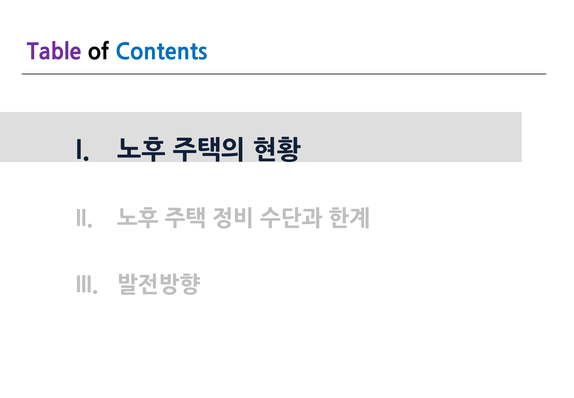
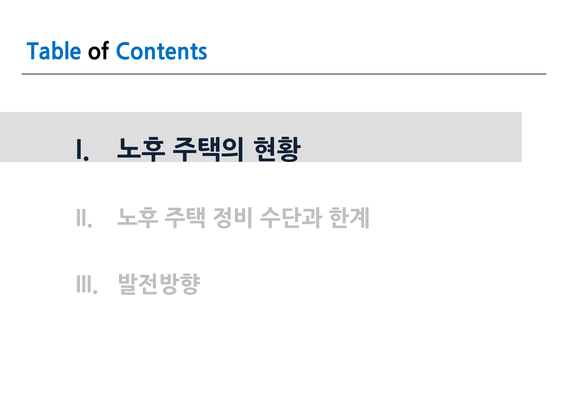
Table colour: purple -> blue (54, 52)
